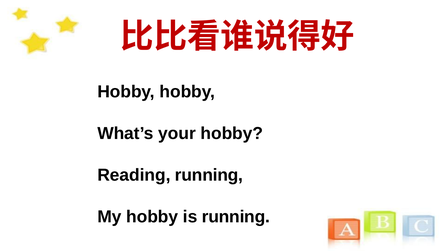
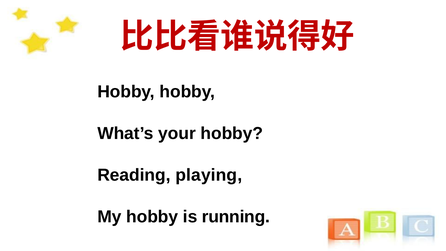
Reading running: running -> playing (209, 175)
